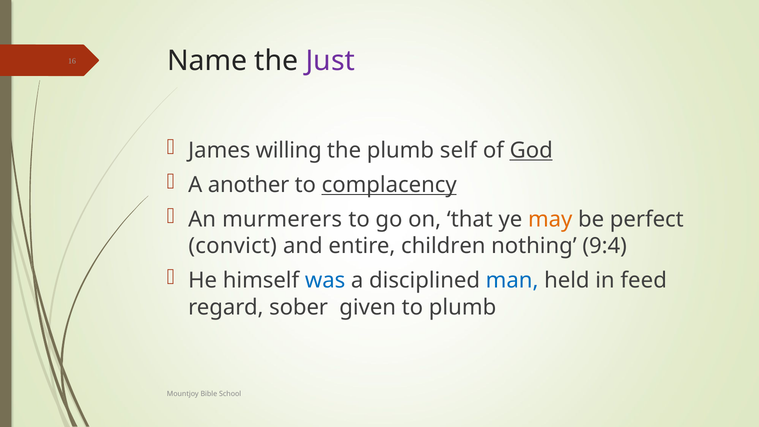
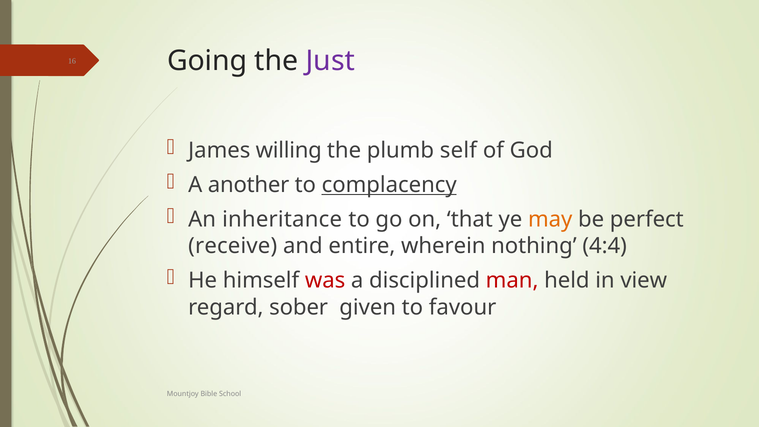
Name: Name -> Going (207, 61)
God underline: present -> none (531, 151)
murmerers: murmerers -> inheritance (282, 219)
convict: convict -> receive (233, 246)
children: children -> wherein (443, 246)
9:4: 9:4 -> 4:4 (605, 246)
was colour: blue -> red (325, 281)
man colour: blue -> red (512, 281)
feed: feed -> view (644, 281)
to plumb: plumb -> favour (463, 307)
